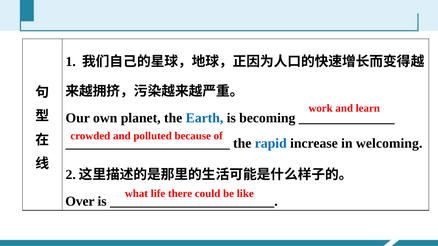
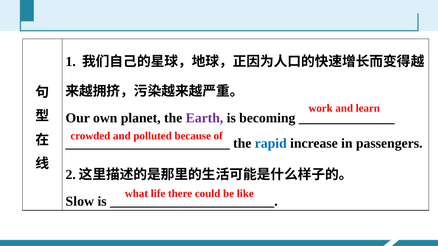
Earth colour: blue -> purple (205, 118)
welcoming: welcoming -> passengers (389, 144)
Over: Over -> Slow (80, 202)
